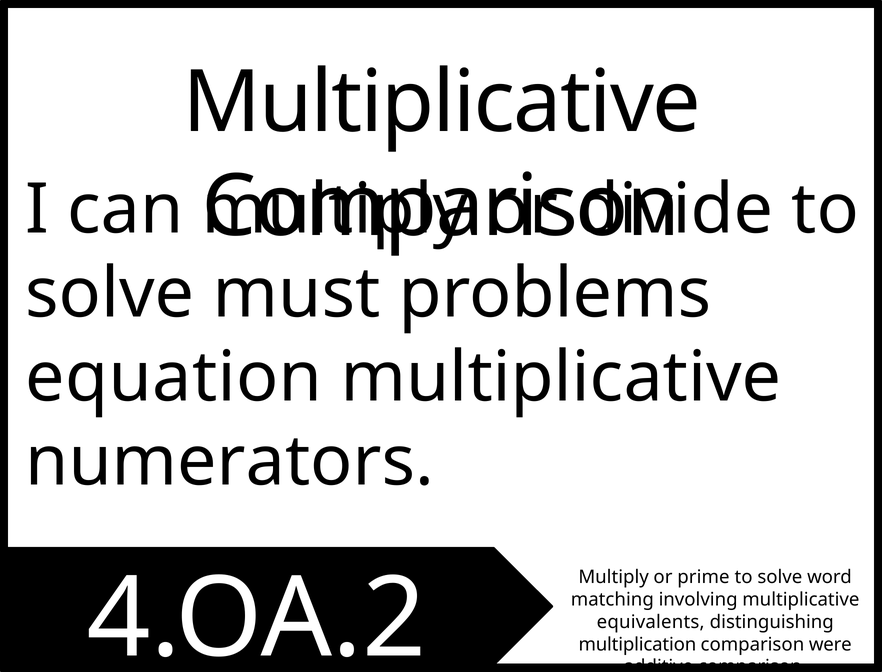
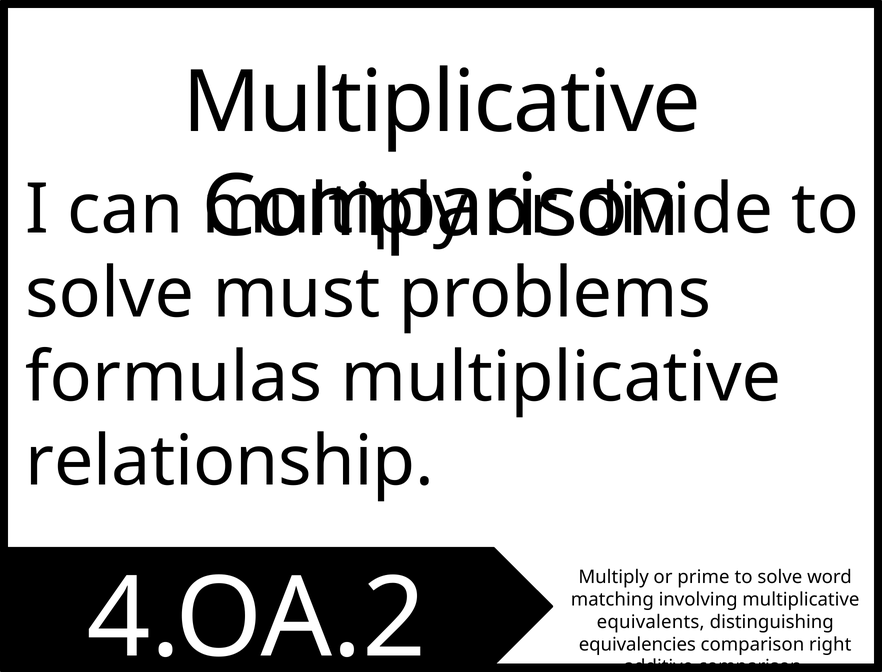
equation: equation -> formulas (174, 377)
numerators: numerators -> relationship (230, 461)
multiplication: multiplication -> equivalencies (637, 644)
were: were -> right (830, 644)
